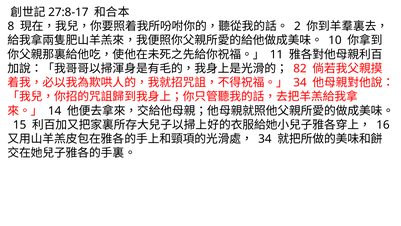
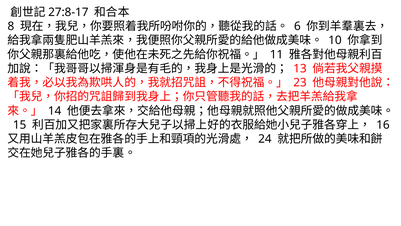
2: 2 -> 6 (297, 26)
82: 82 -> 13 (300, 68)
34: 34 -> 23 (300, 83)
34: 34 -> 24 (265, 139)
